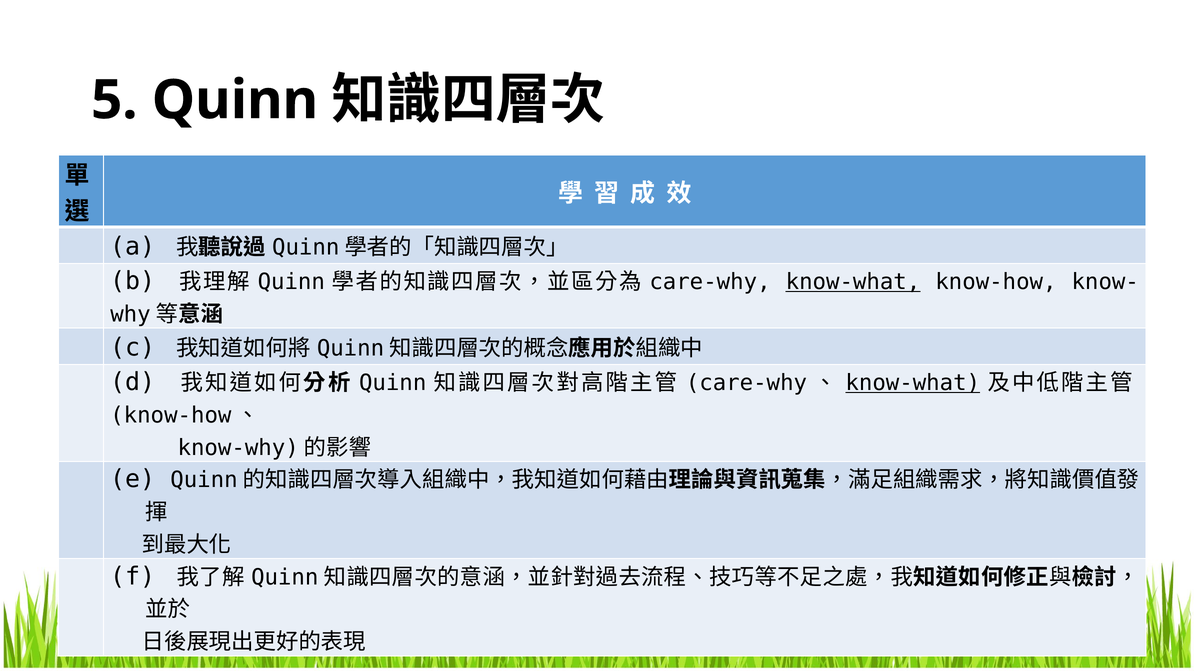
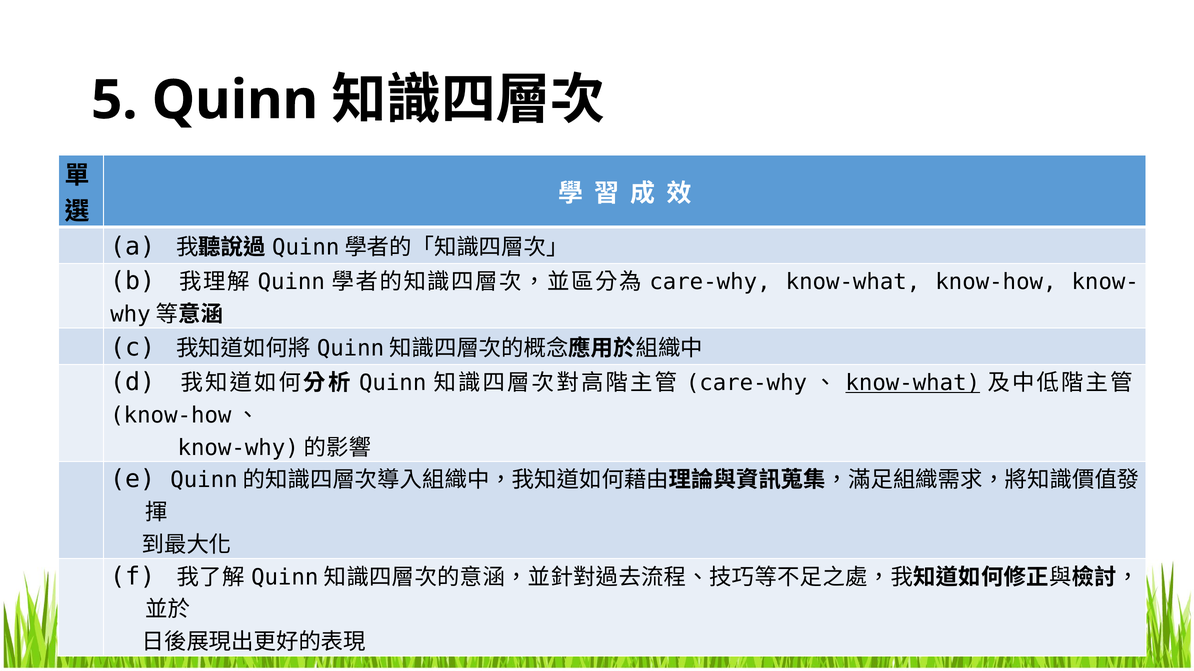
know-what underline: present -> none (853, 282)
